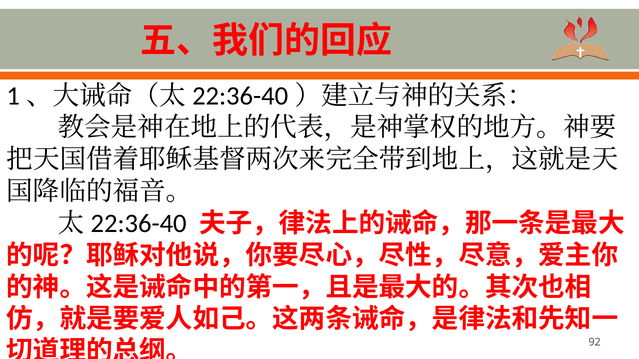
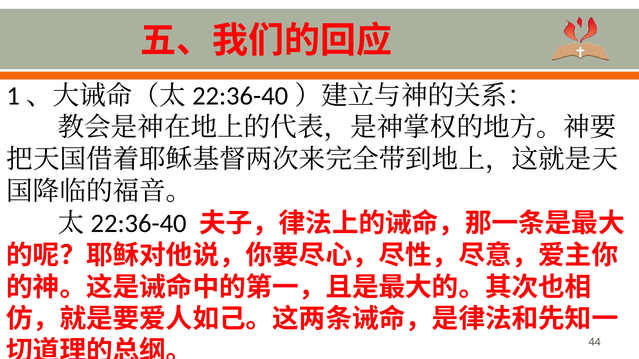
92: 92 -> 44 (595, 343)
